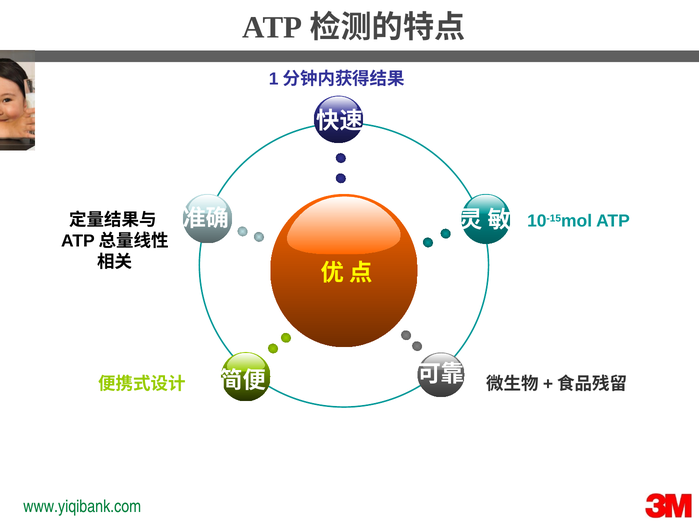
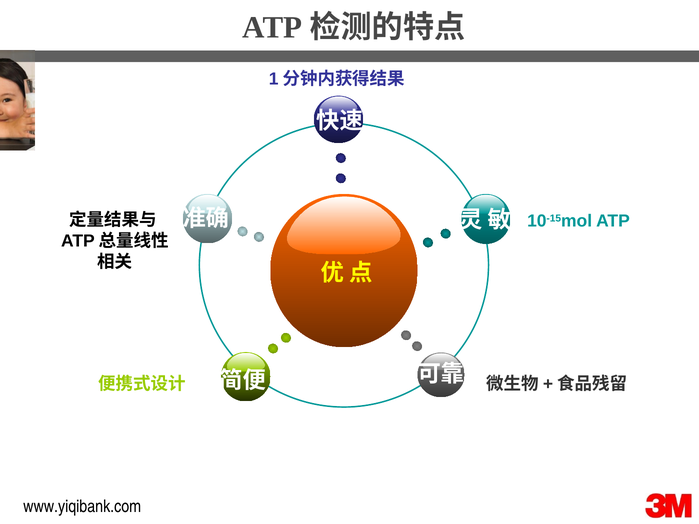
www.yiqibank.com colour: green -> black (82, 507)
